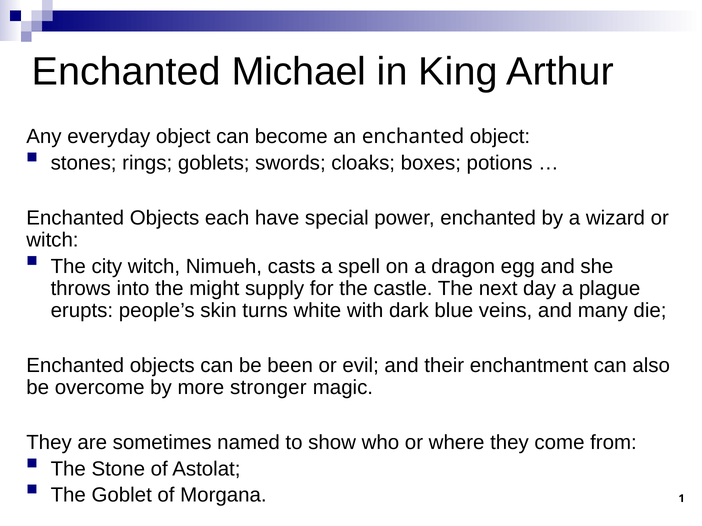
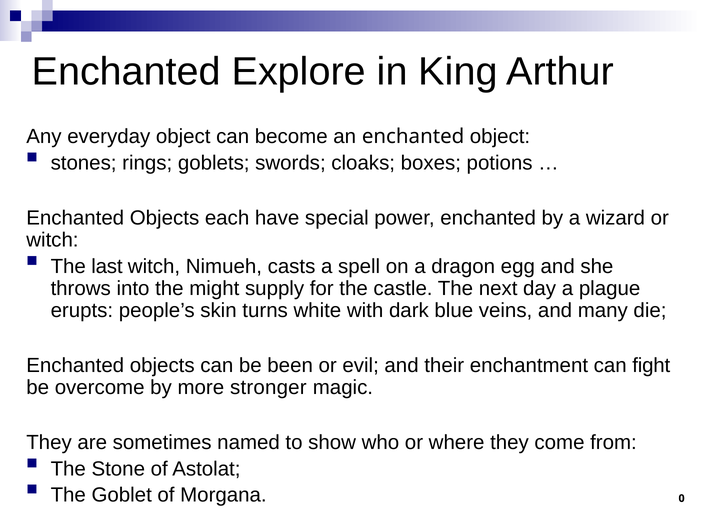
Michael: Michael -> Explore (299, 72)
city: city -> last (107, 267)
also: also -> fight (651, 366)
1: 1 -> 0 (682, 499)
